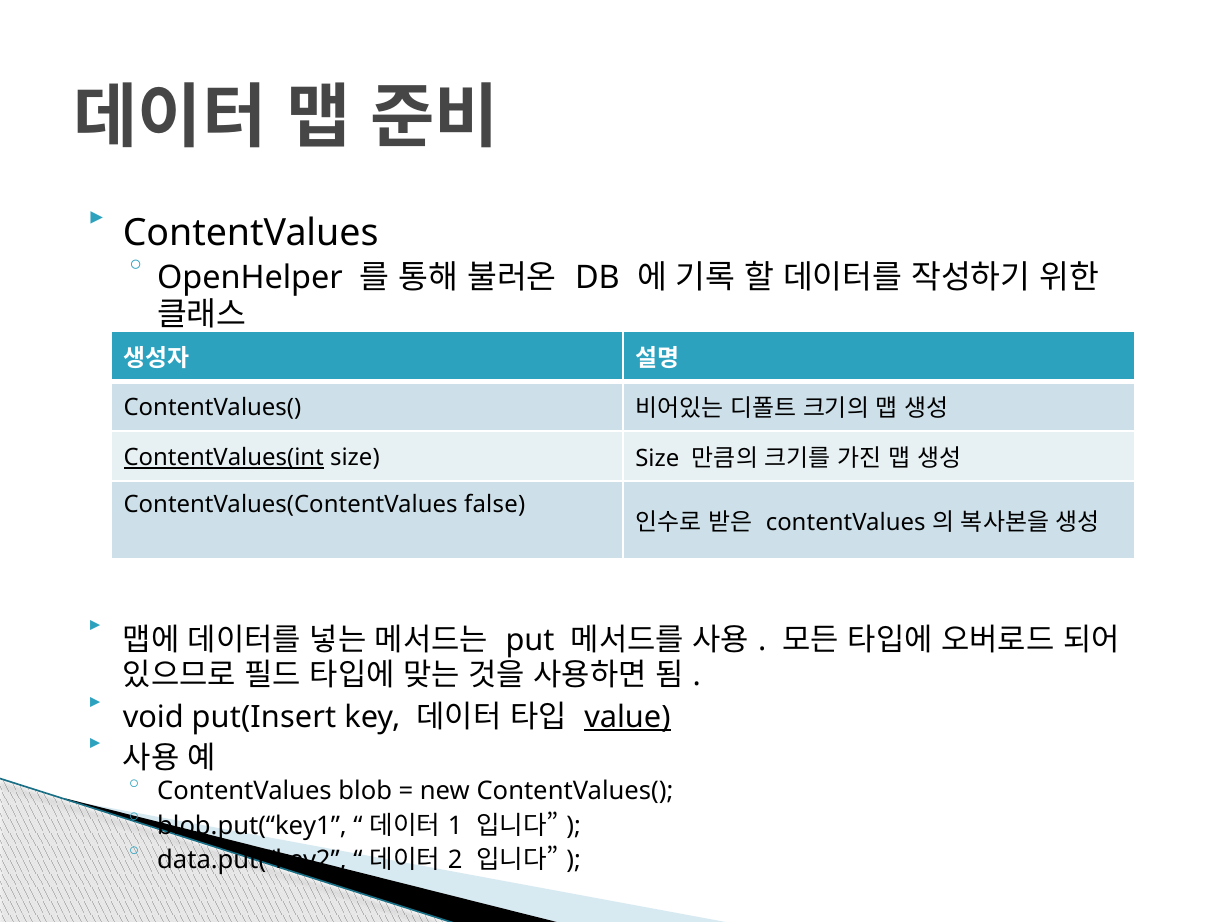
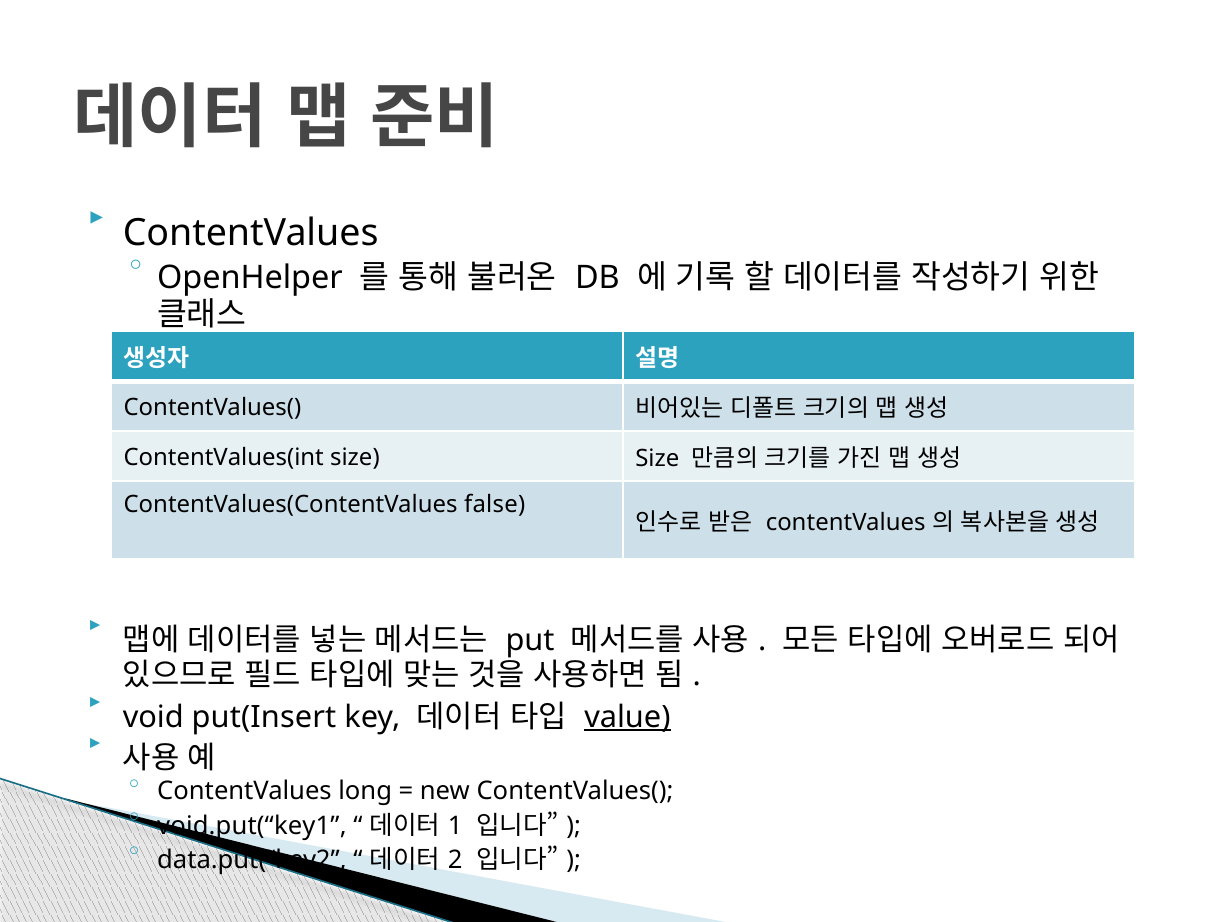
ContentValues(int underline: present -> none (224, 458)
blob: blob -> long (365, 792)
blob.put(“key1: blob.put(“key1 -> void.put(“key1 (252, 827)
